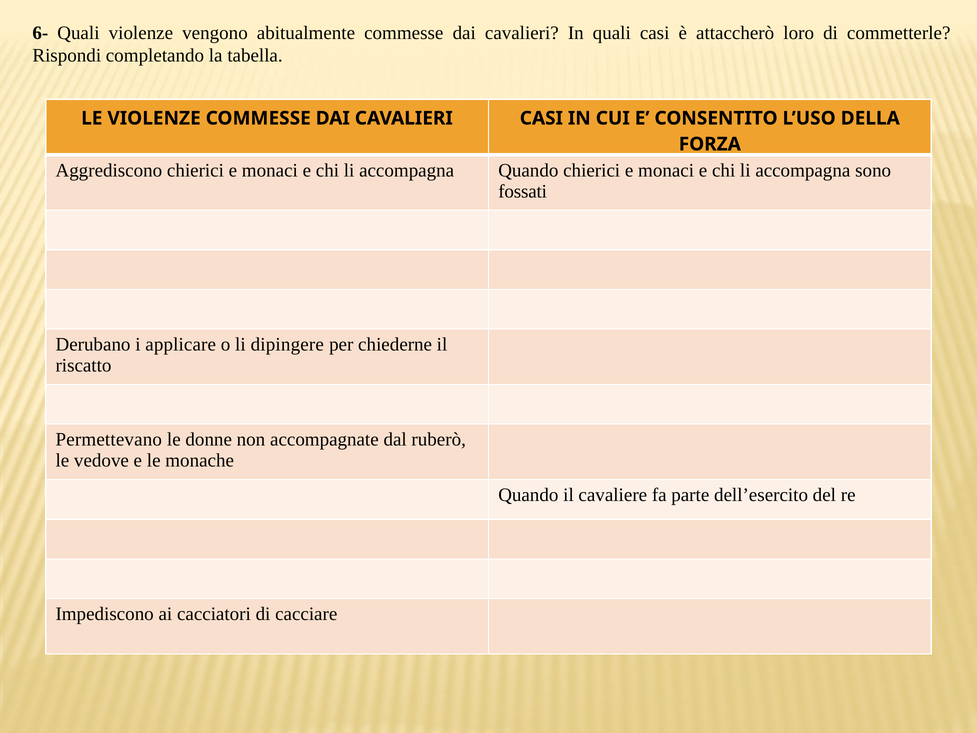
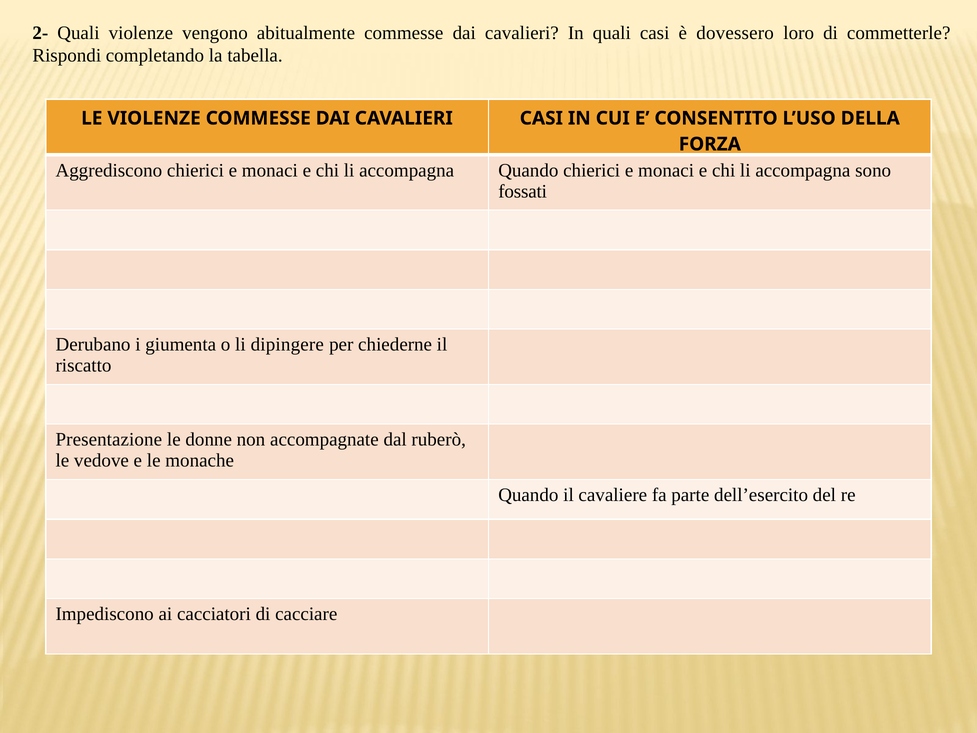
6-: 6- -> 2- (40, 33)
attaccherò: attaccherò -> dovessero (735, 33)
applicare: applicare -> giumenta (181, 344)
Permettevano: Permettevano -> Presentazione (109, 440)
